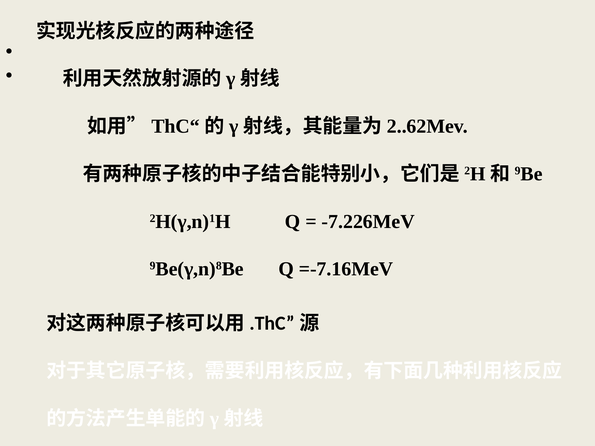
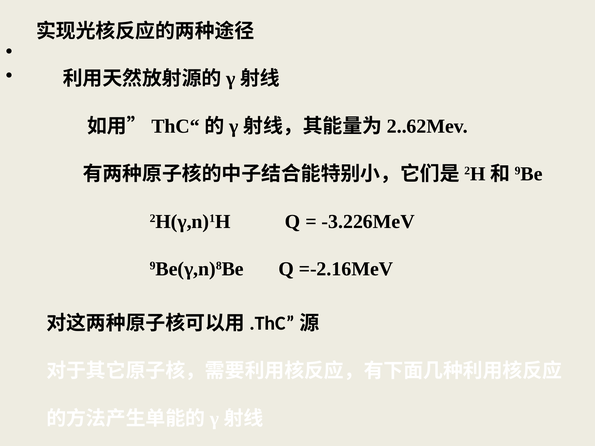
-7.226MeV: -7.226MeV -> -3.226MeV (368, 222)
=-7.16MeV: =-7.16MeV -> =-2.16MeV (346, 269)
